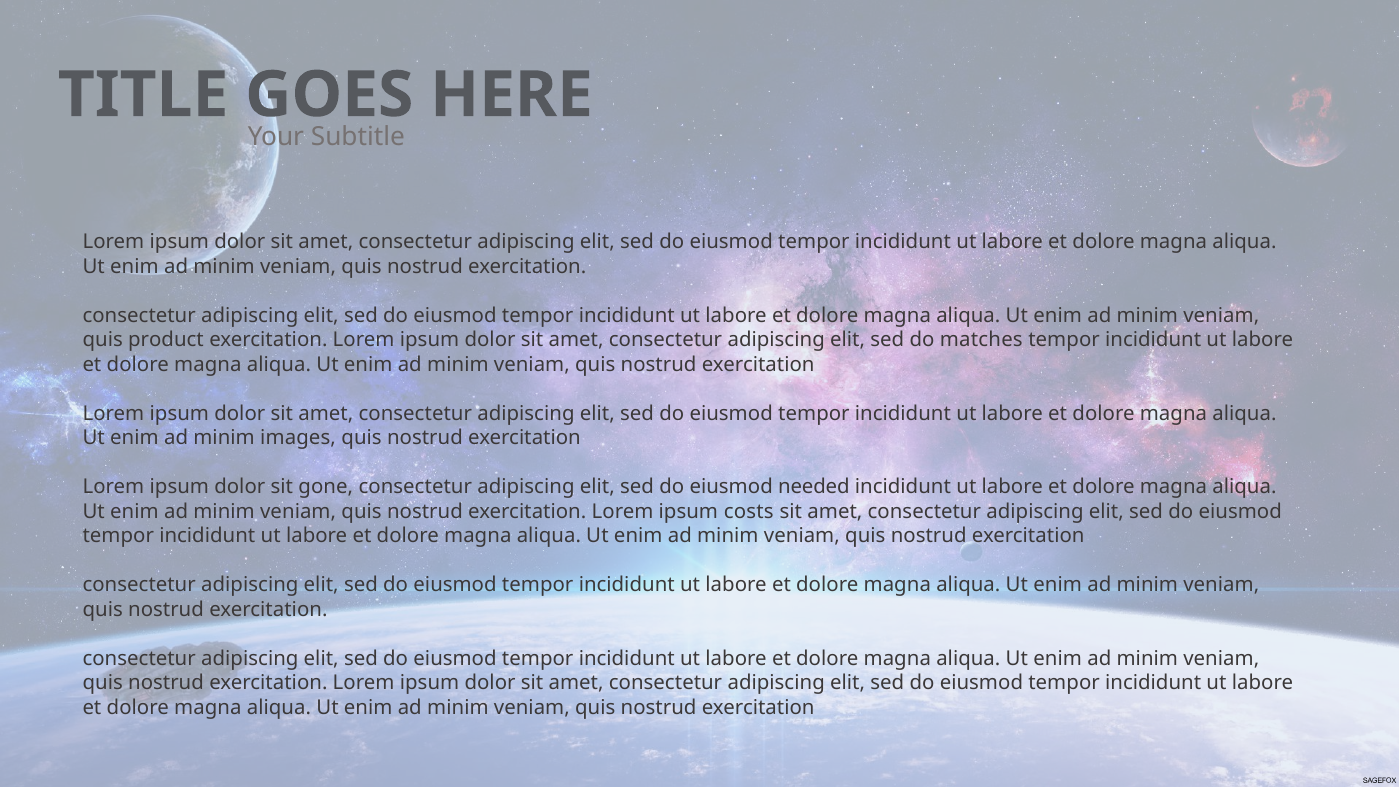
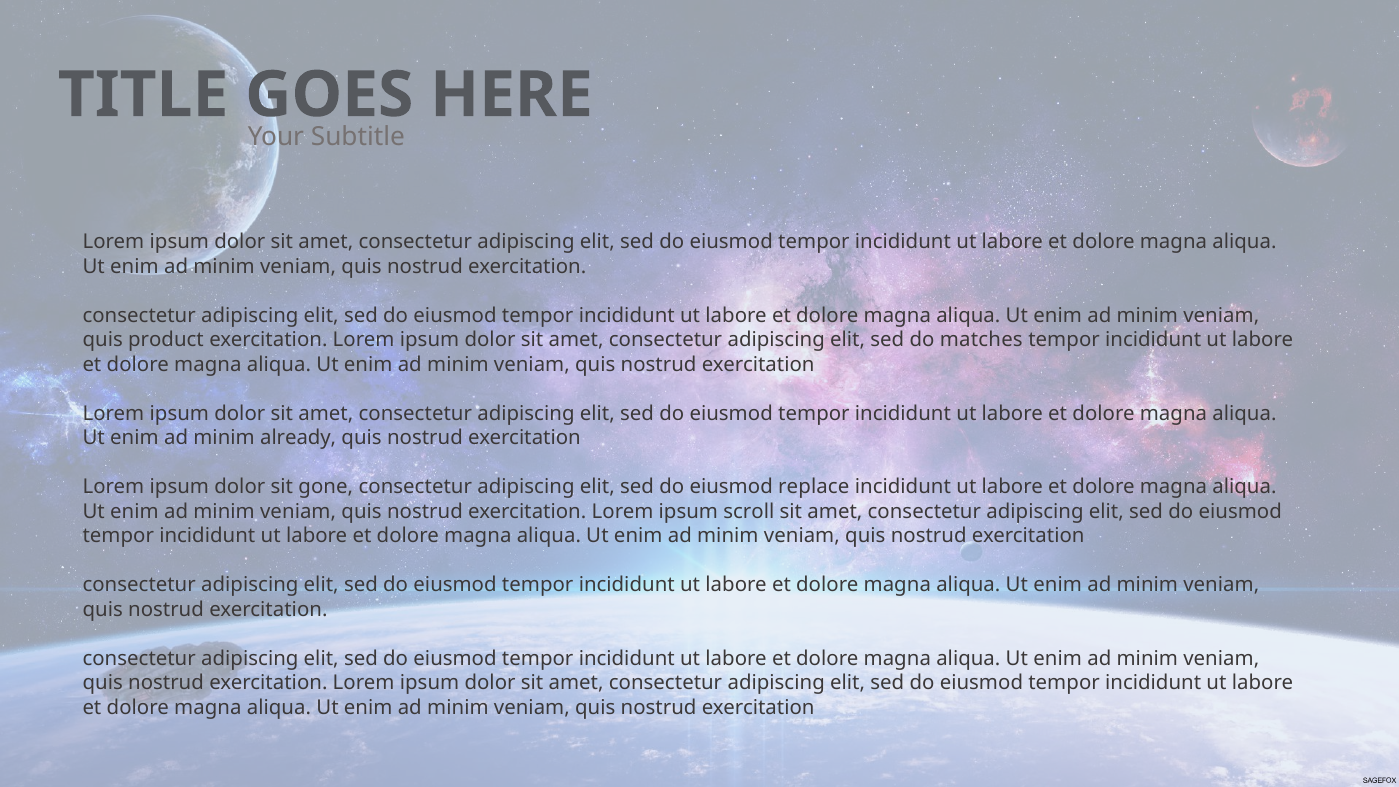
images: images -> already (298, 438)
needed: needed -> replace (814, 487)
costs: costs -> scroll (749, 512)
